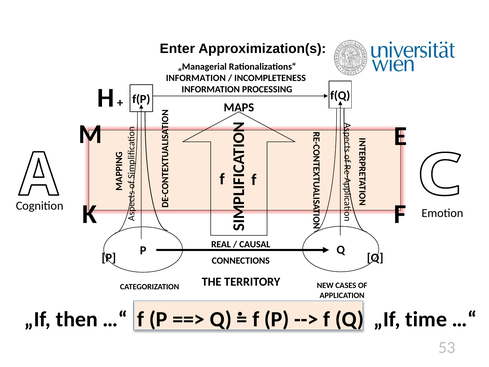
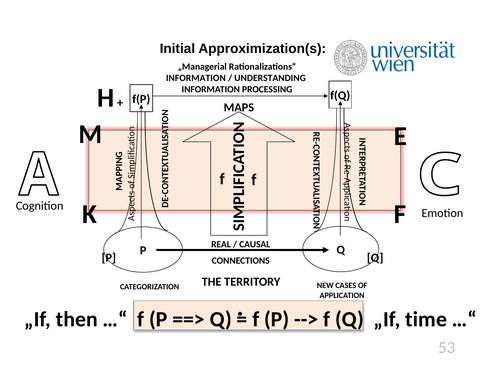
Enter: Enter -> Initial (177, 49)
INCOMPLETENESS: INCOMPLETENESS -> UNDERSTANDING (270, 78)
